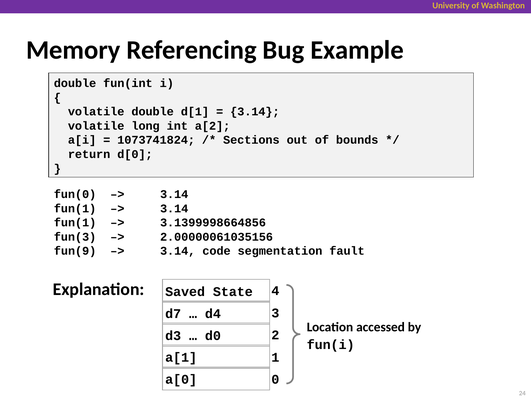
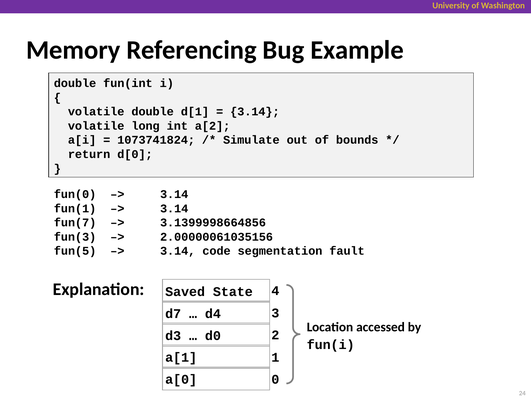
Sections: Sections -> Simulate (251, 140)
fun(1: fun(1 -> fun(7 (75, 222)
fun(9: fun(9 -> fun(5 (75, 251)
